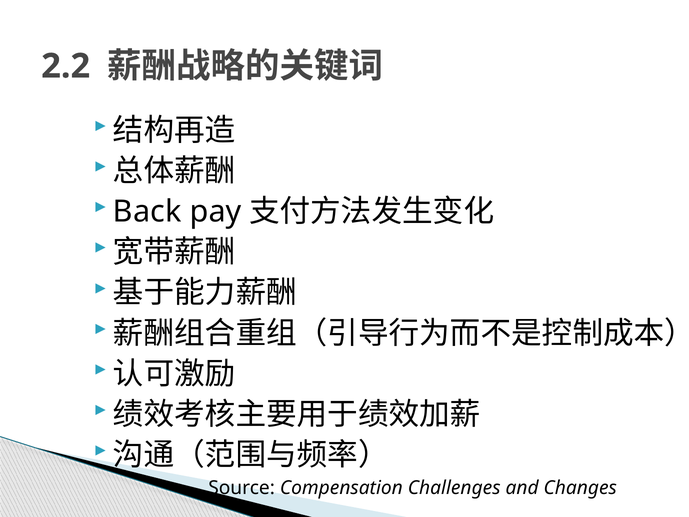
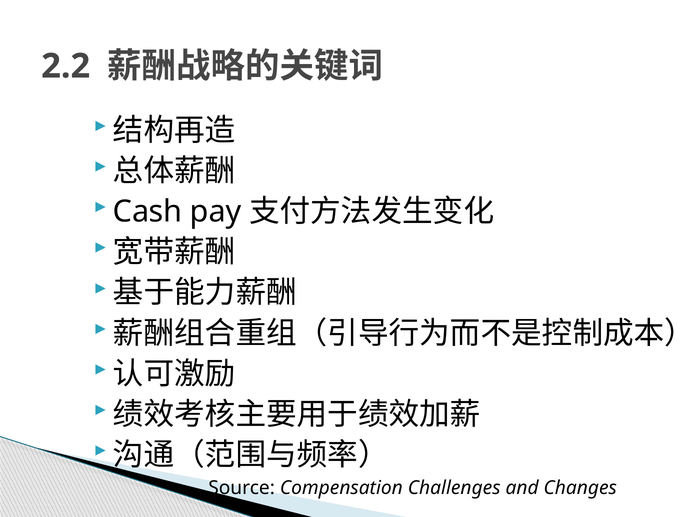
Back: Back -> Cash (148, 212)
